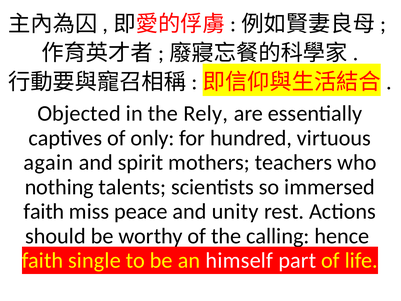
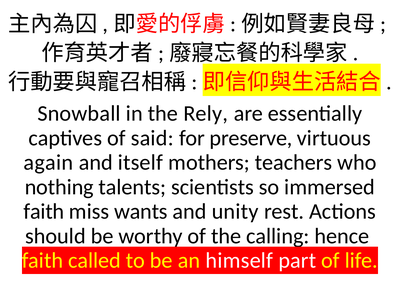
Objected: Objected -> Snowball (79, 113)
only: only -> said (152, 138)
hundred: hundred -> preserve (251, 138)
spirit: spirit -> itself (140, 162)
peace: peace -> wants (141, 211)
single: single -> called (95, 260)
